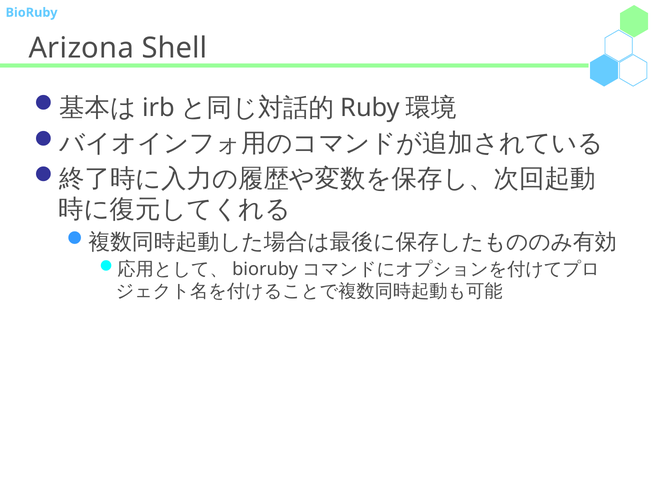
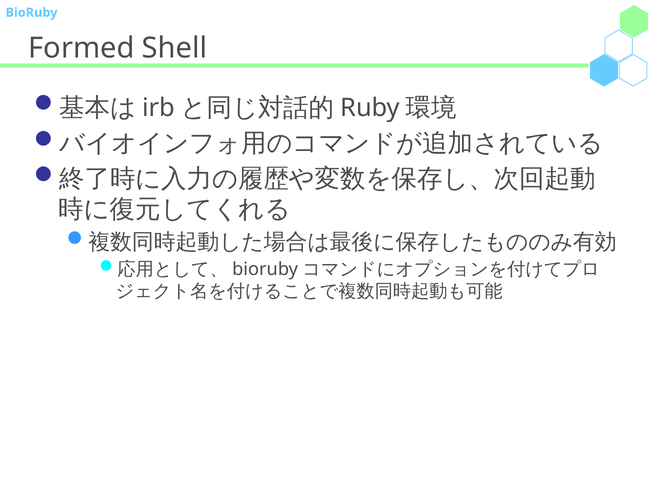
Arizona: Arizona -> Formed (81, 48)
